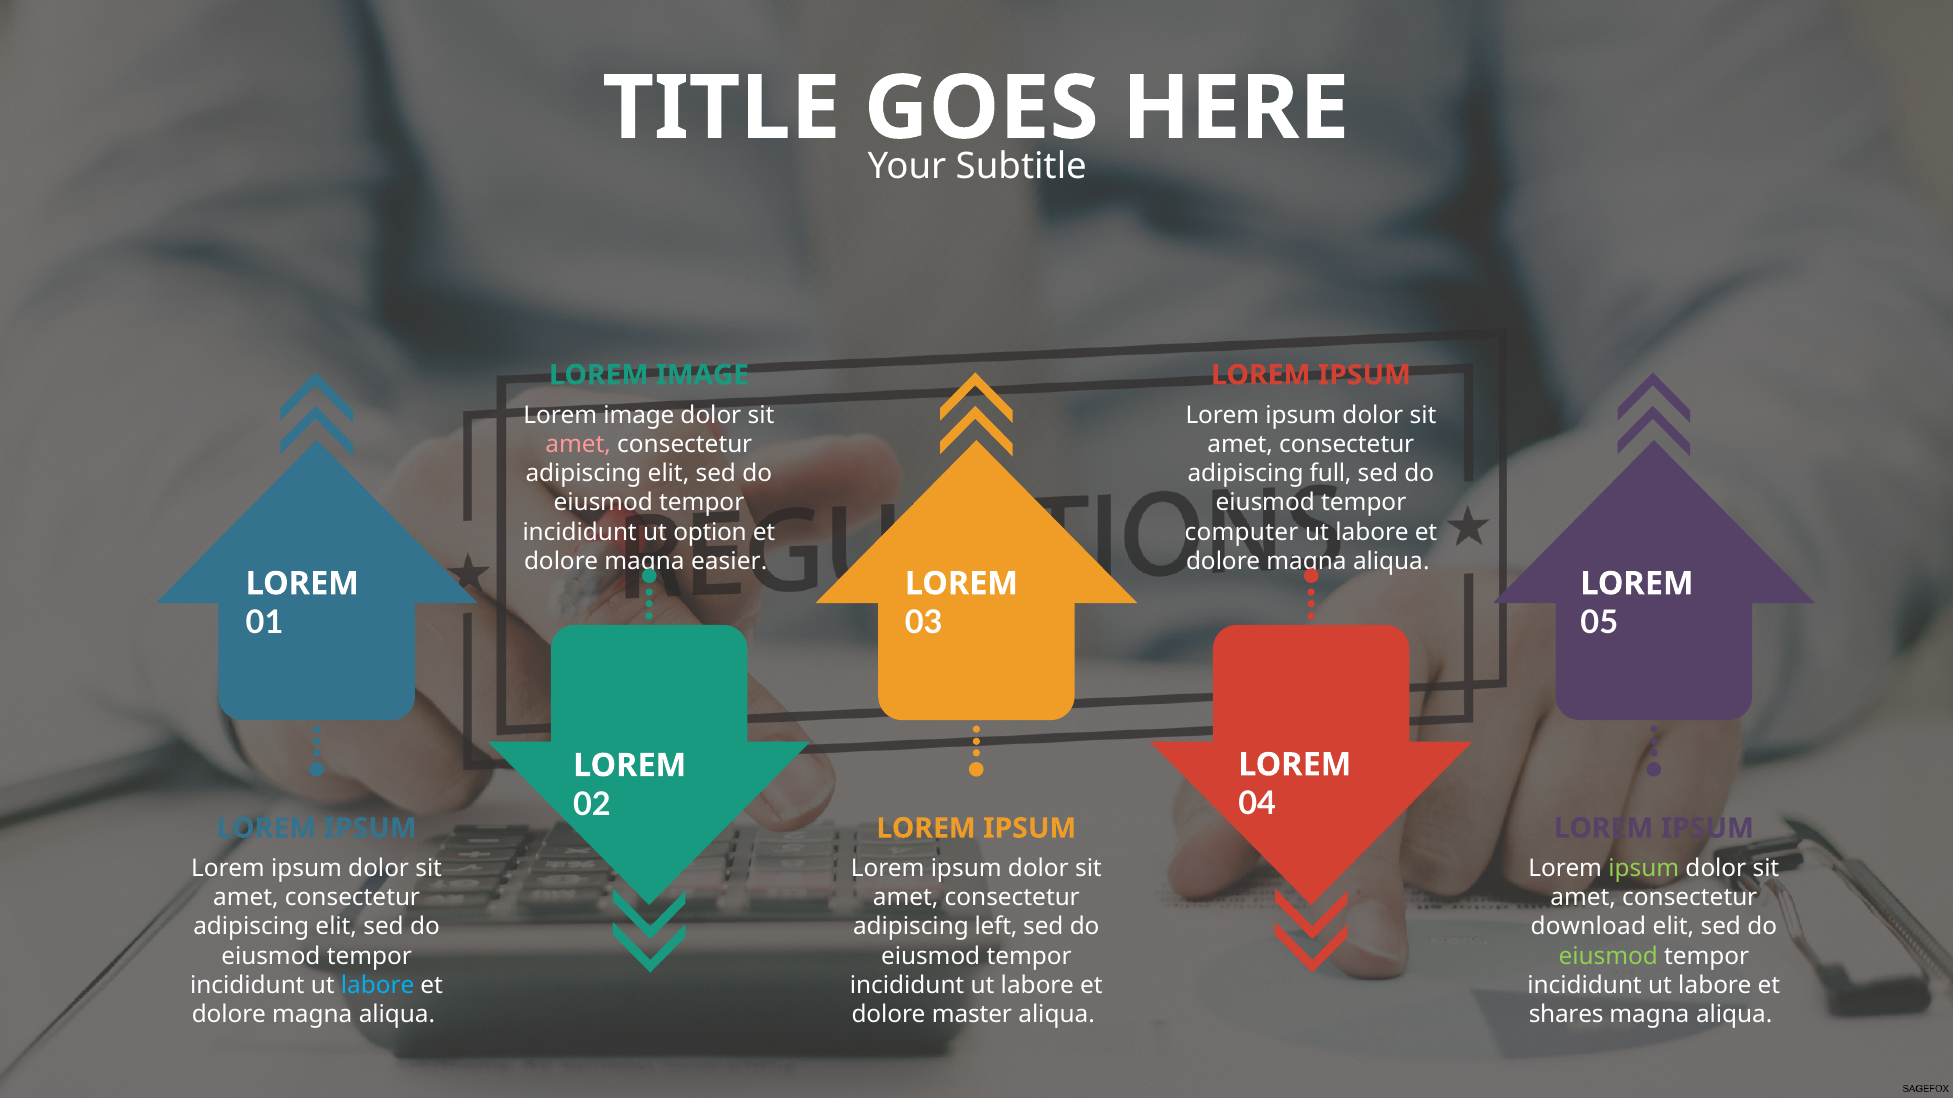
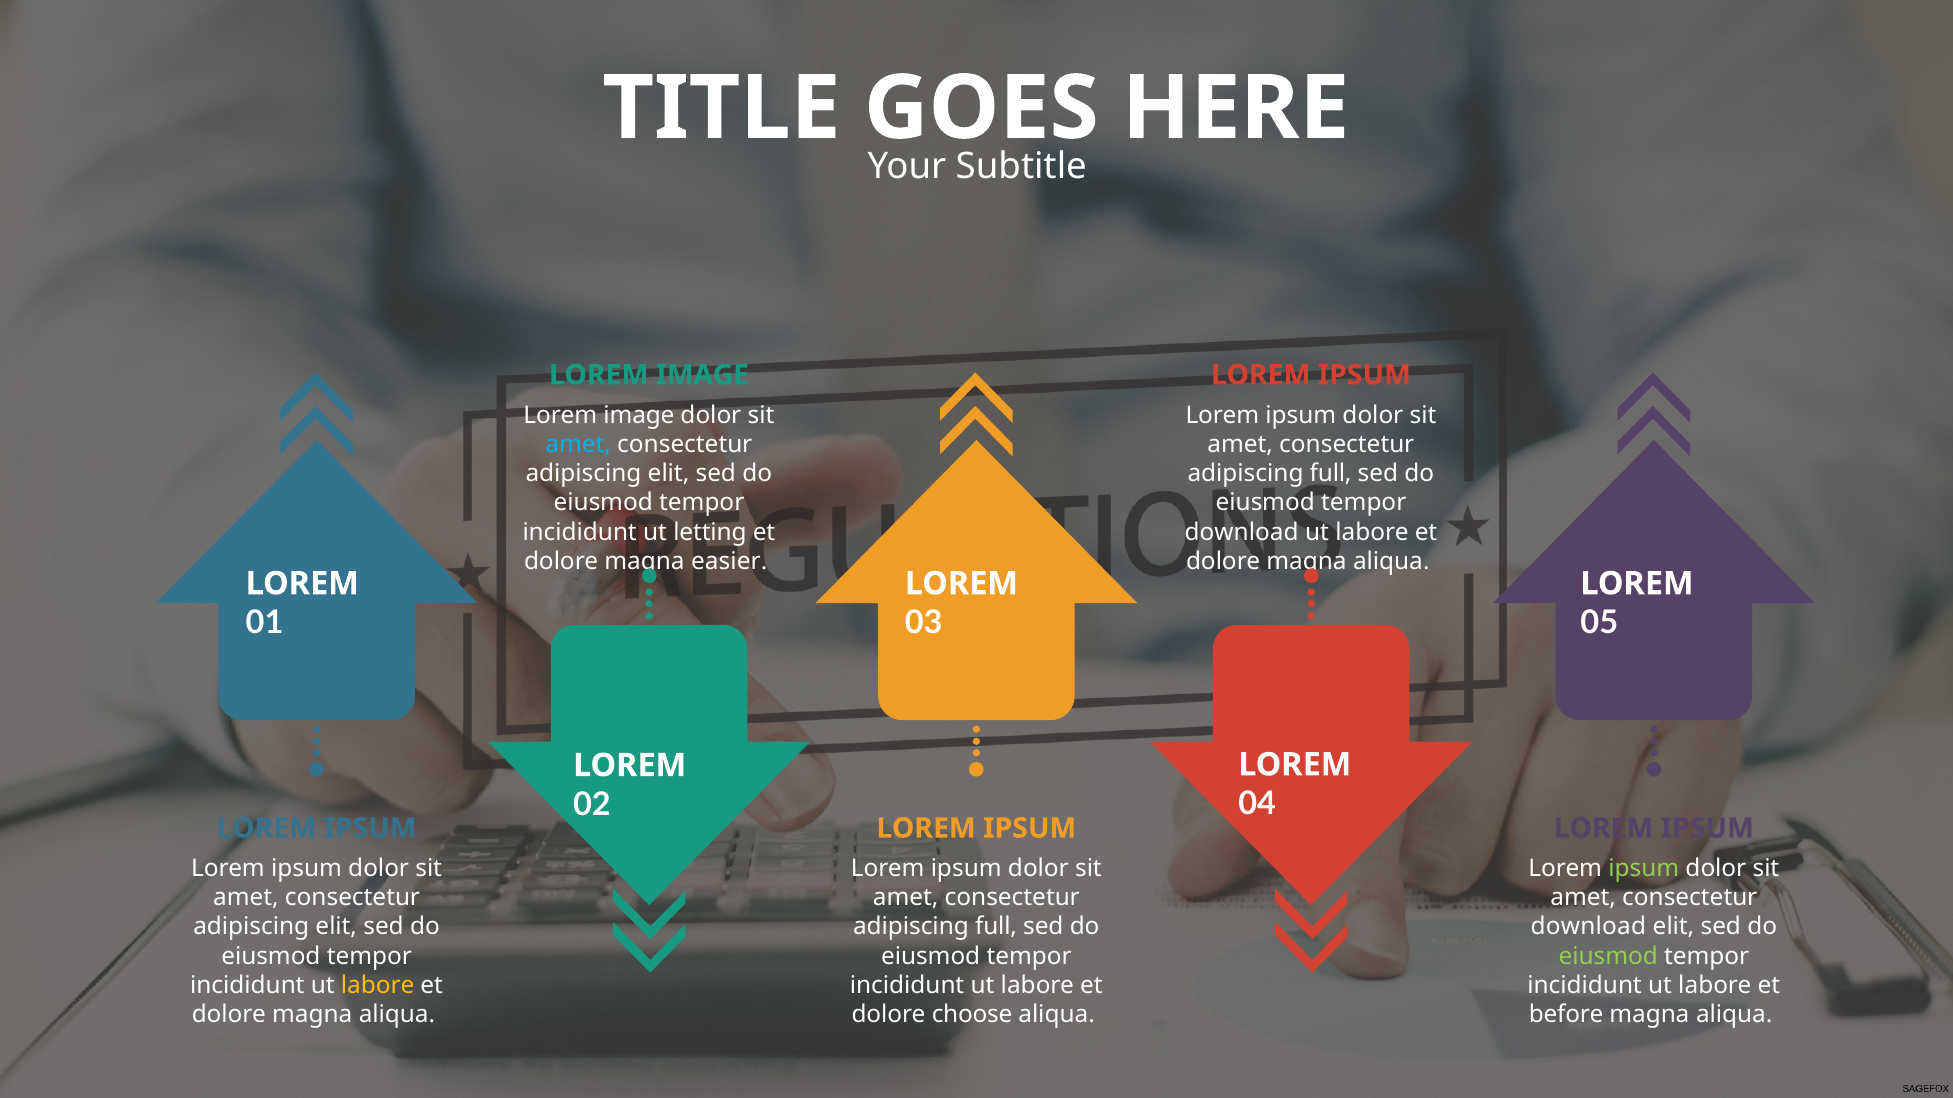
amet colour: pink -> light blue (578, 444)
option: option -> letting (710, 532)
computer: computer -> download (1242, 532)
left: left -> full (996, 927)
labore colour: light blue -> yellow (378, 986)
master: master -> choose (972, 1015)
shares: shares -> before (1566, 1015)
